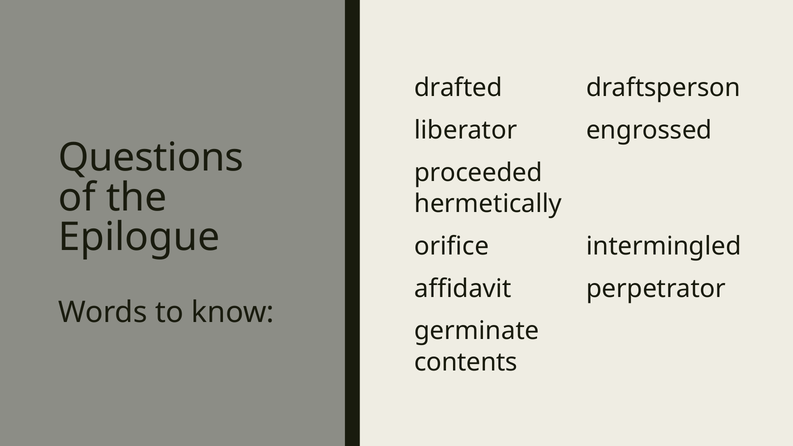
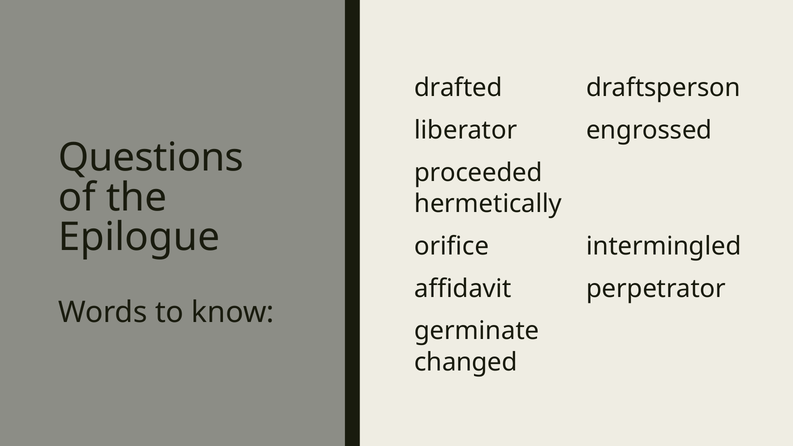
contents: contents -> changed (466, 362)
